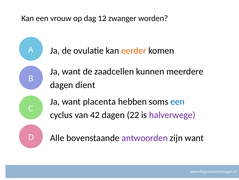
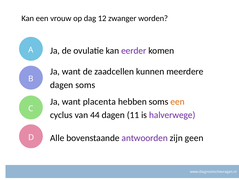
eerder colour: orange -> purple (134, 50)
dagen dient: dient -> soms (85, 85)
een colour: blue -> orange (178, 101)
42: 42 -> 44 (95, 115)
22: 22 -> 11 (133, 115)
zijn want: want -> geen (194, 138)
